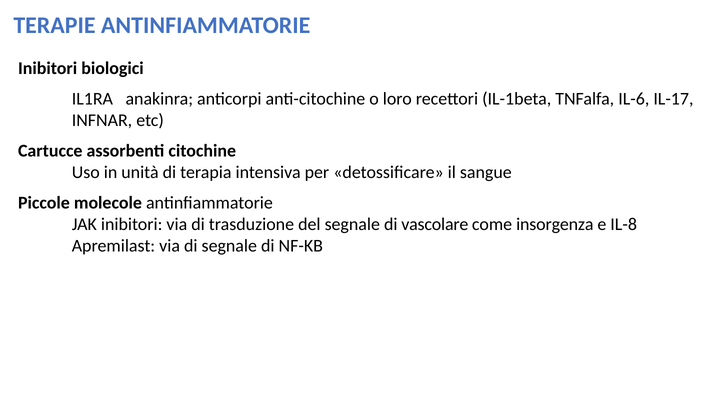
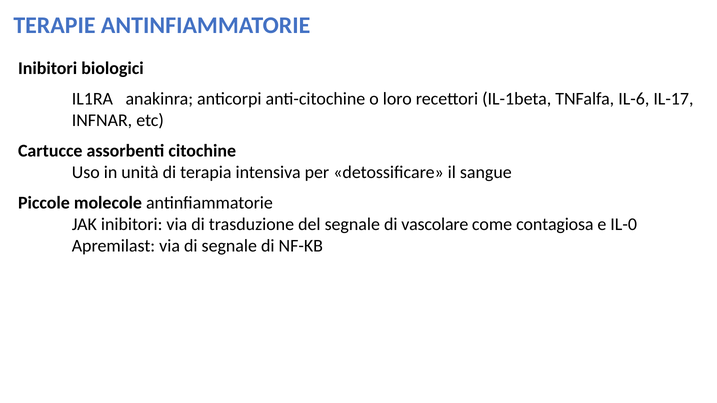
insorgenza: insorgenza -> contagiosa (555, 224)
IL-8: IL-8 -> IL-0 (624, 224)
